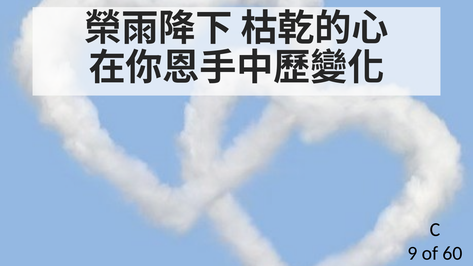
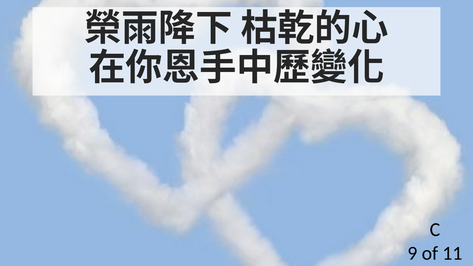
60: 60 -> 11 (453, 253)
